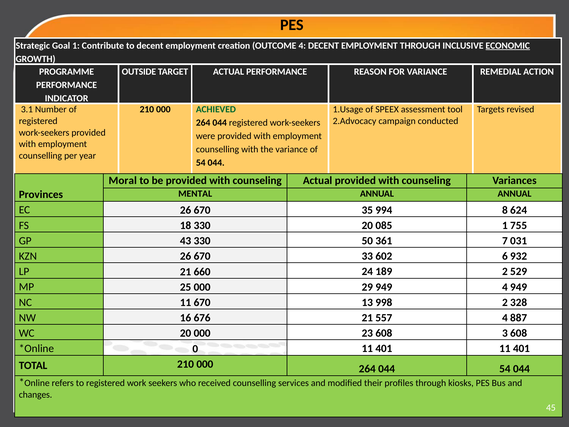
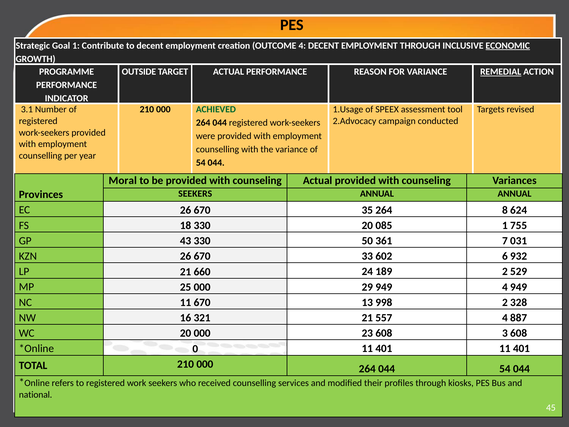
REMEDIAL underline: none -> present (501, 72)
MENTAL: MENTAL -> SEEKERS (195, 194)
35 994: 994 -> 264 (384, 210)
676: 676 -> 321 (202, 318)
changes: changes -> national (36, 395)
